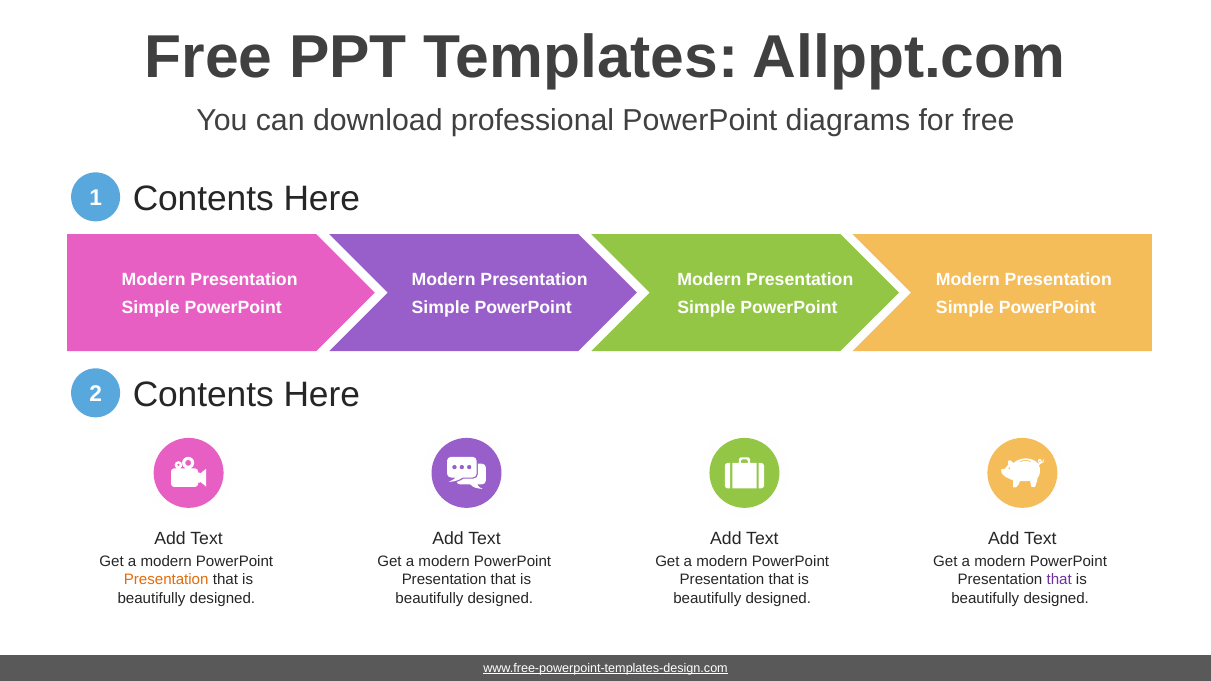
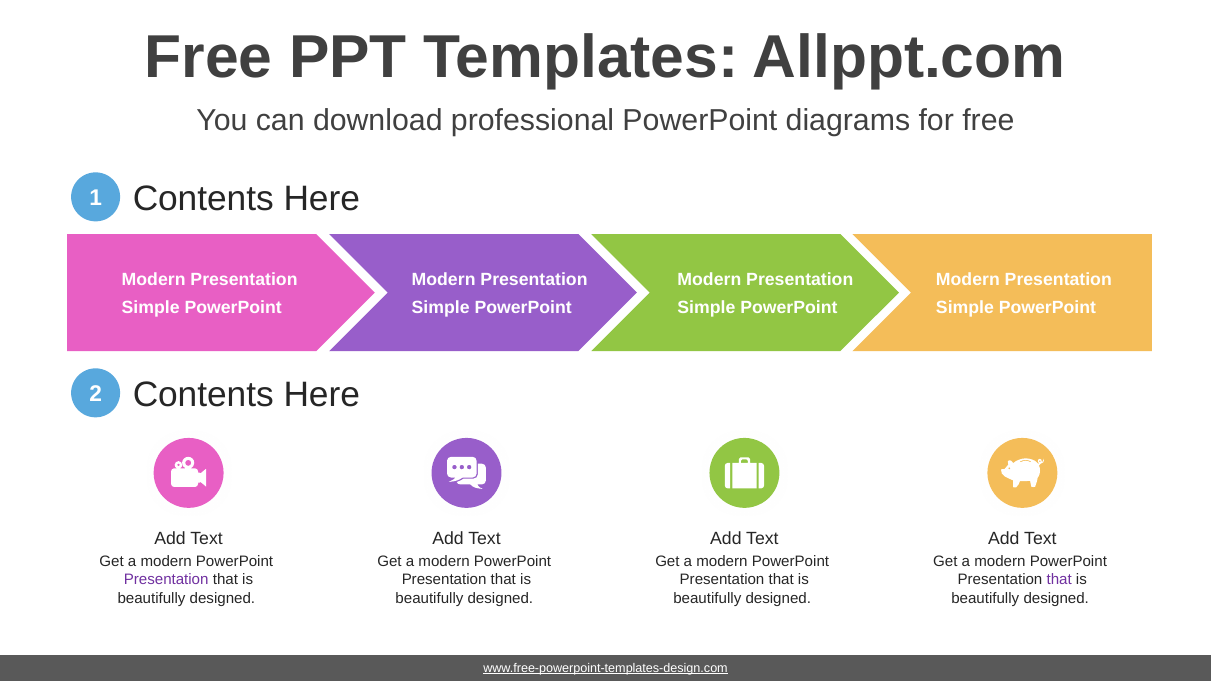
Presentation colour: orange -> purple (166, 580)
